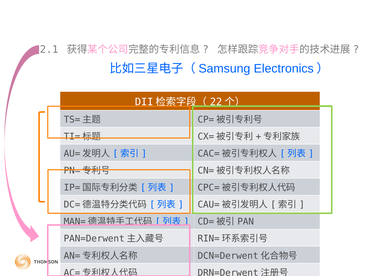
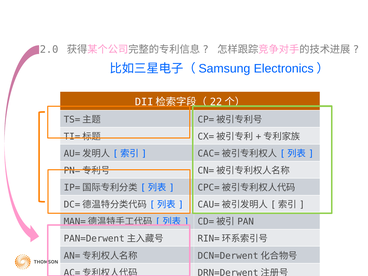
2.1: 2.1 -> 2.0 (49, 49)
